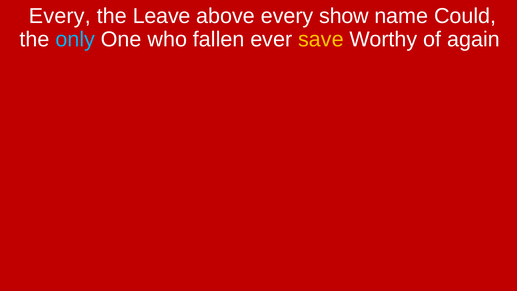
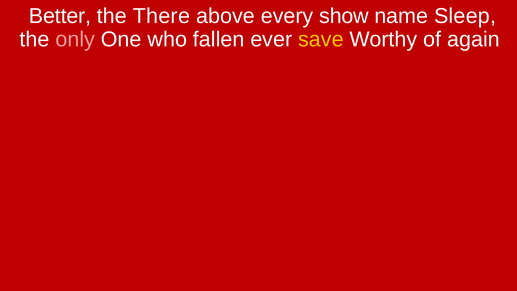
Every: Every -> Better (60, 16)
Leave: Leave -> There (161, 16)
Could: Could -> Sleep (465, 16)
only colour: light blue -> pink (75, 39)
